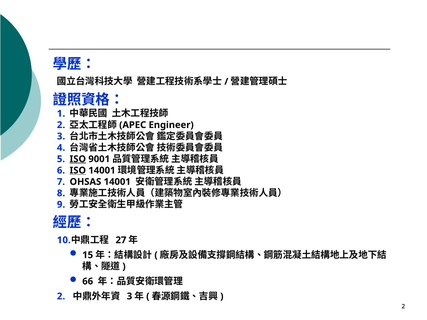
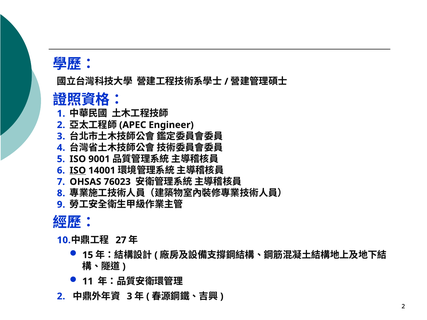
ISO underline: present -> none (78, 159)
OHSAS 14001: 14001 -> 76023 (117, 182)
66: 66 -> 11 (88, 282)
